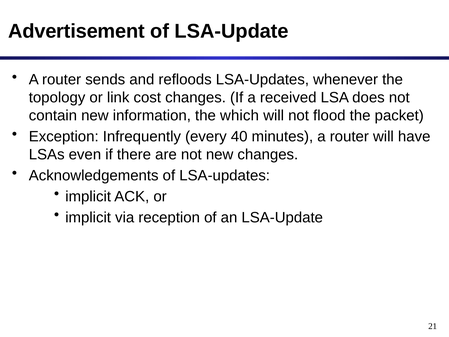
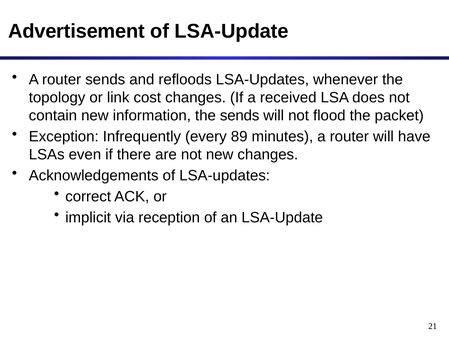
the which: which -> sends (240, 116)
40: 40 -> 89 (239, 136)
implicit: implicit -> correct (88, 196)
